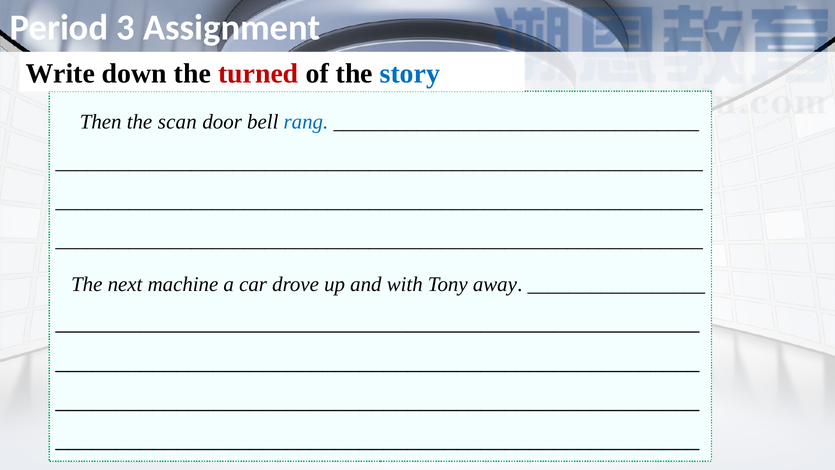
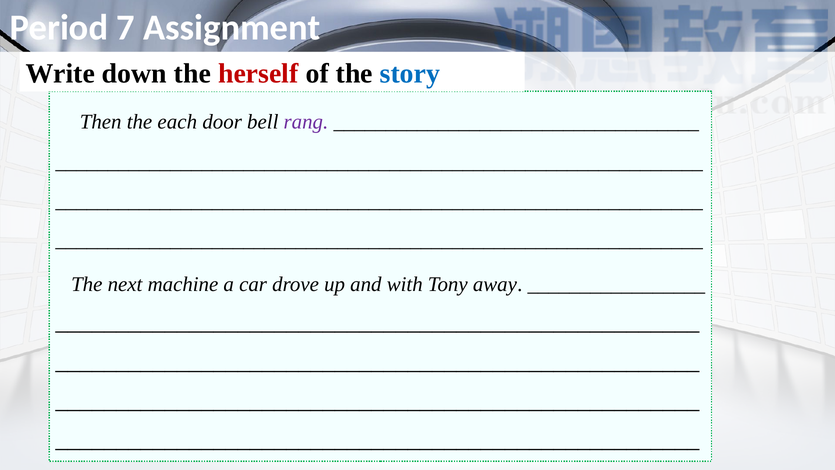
3: 3 -> 7 (126, 28)
turned: turned -> herself (258, 74)
scan: scan -> each (177, 122)
rang colour: blue -> purple (306, 122)
